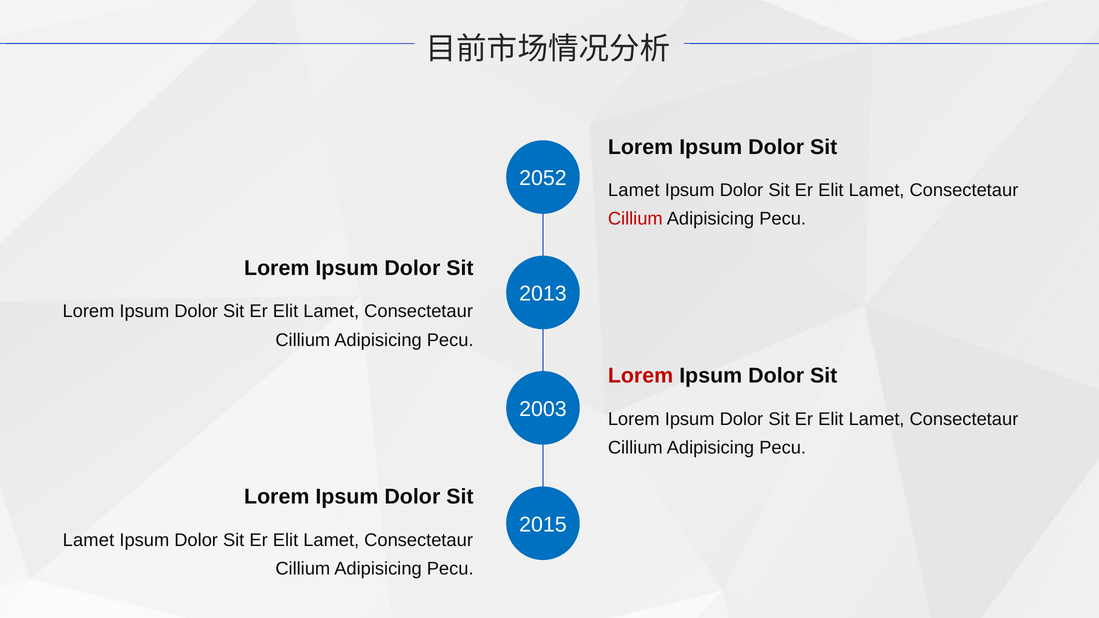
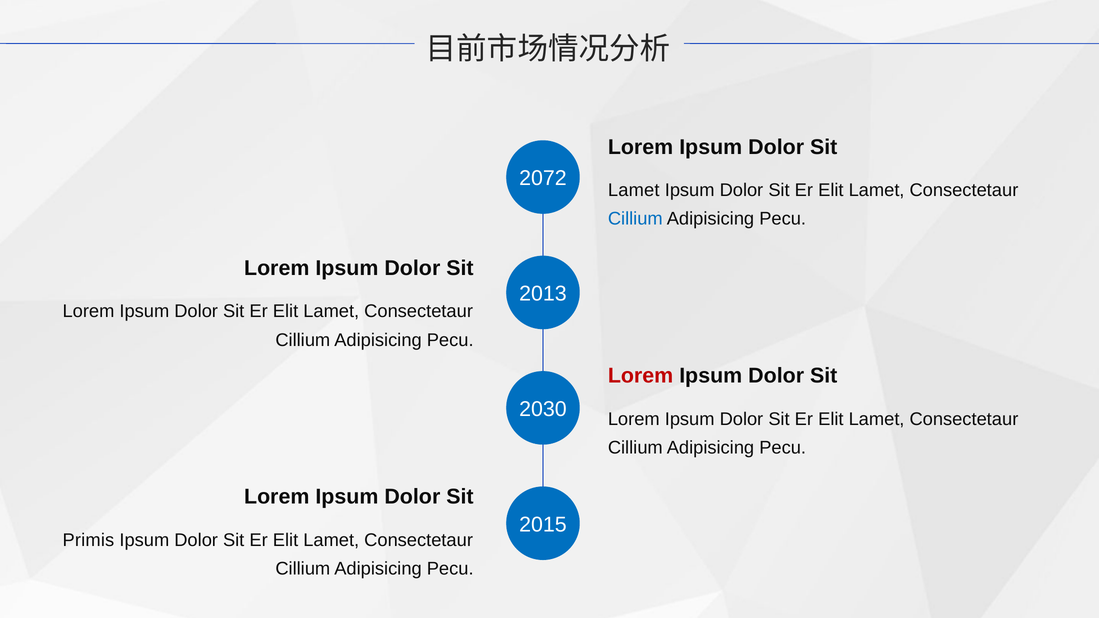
2052: 2052 -> 2072 (543, 178)
Cillium colour: red -> blue (635, 219)
2003: 2003 -> 2030 (543, 409)
Lamet: Lamet -> Primis (88, 540)
